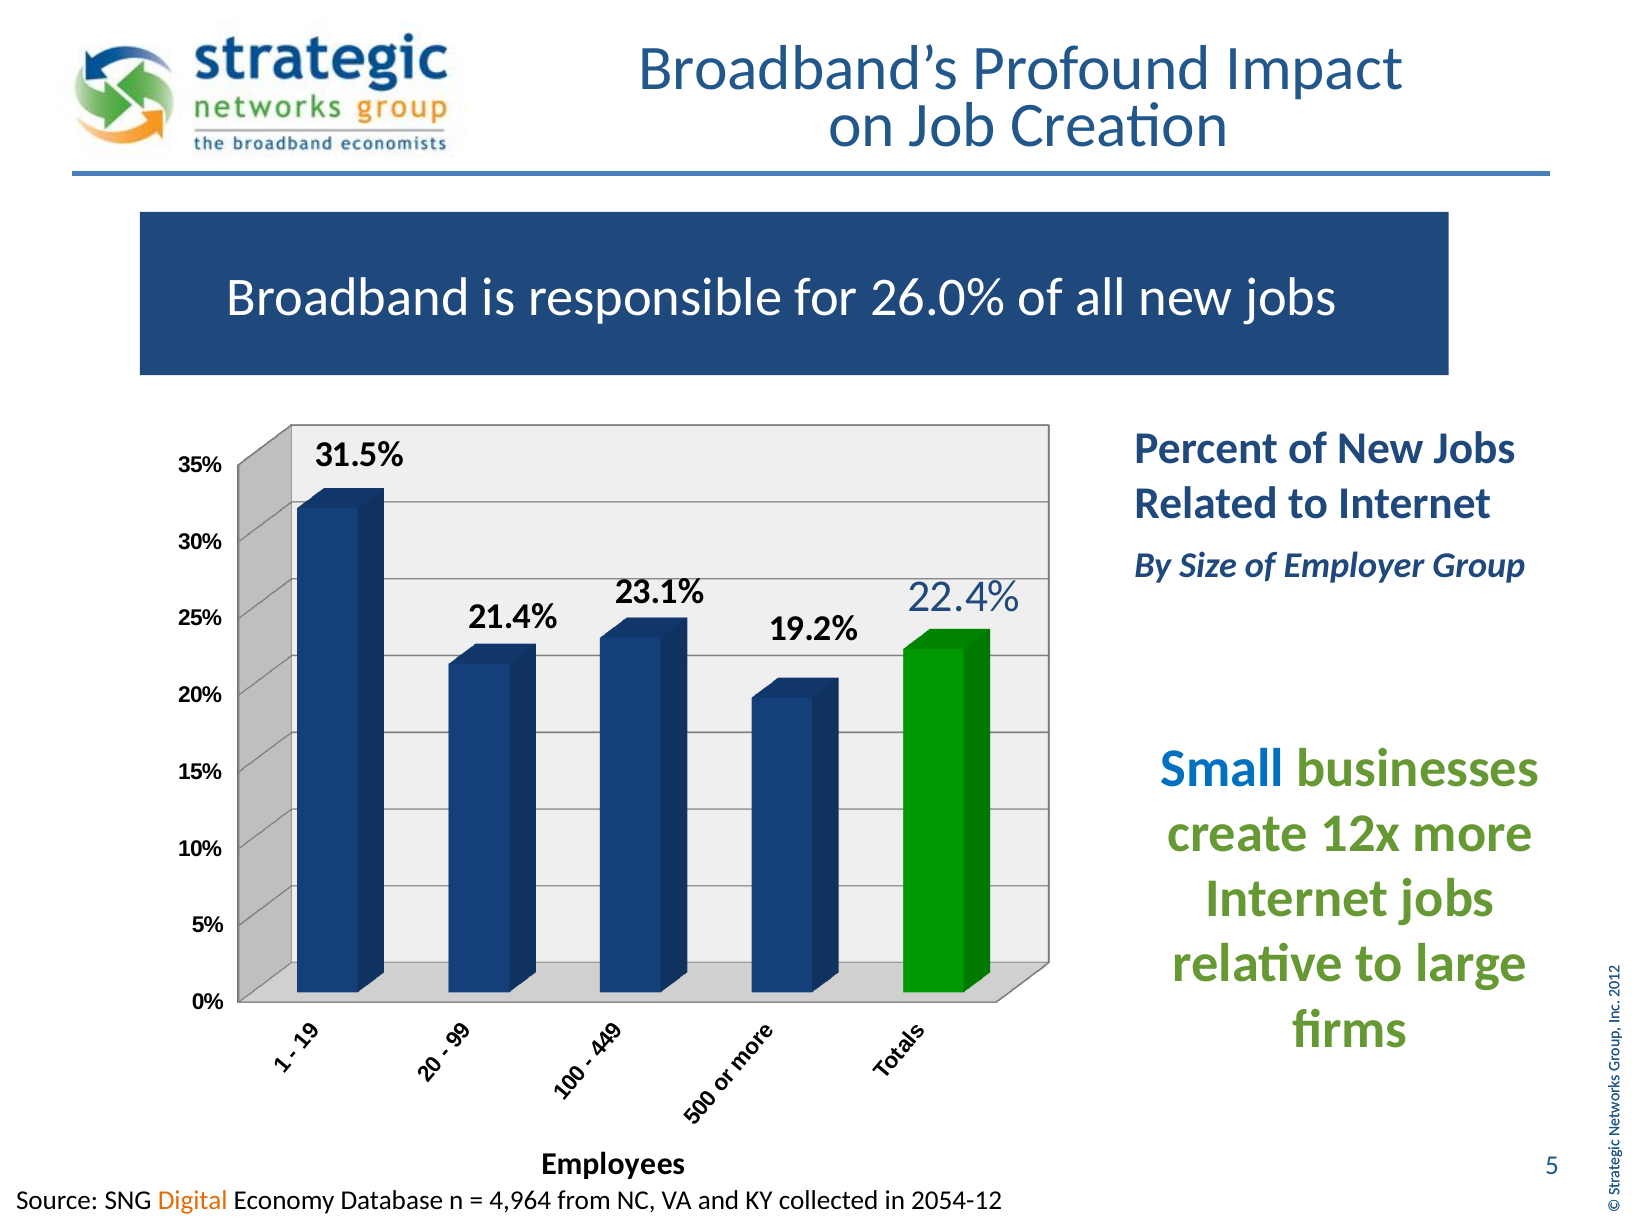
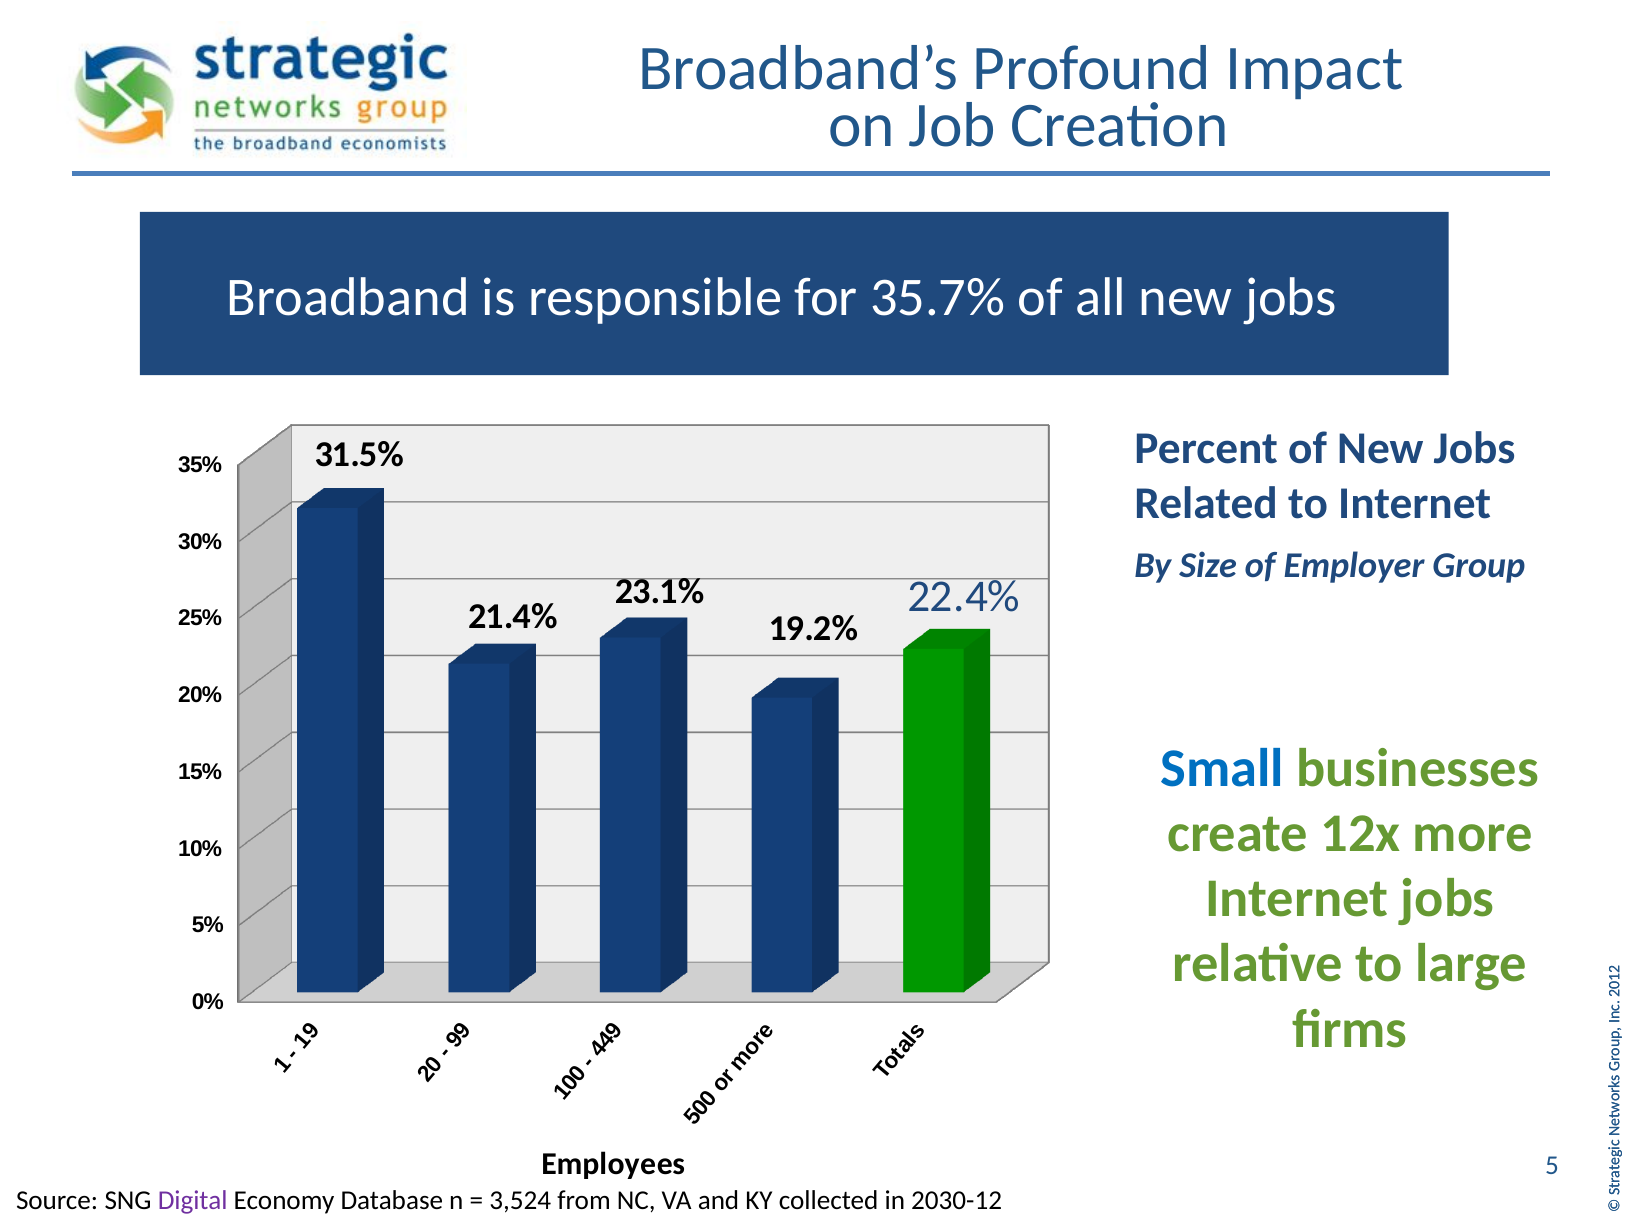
26.0%: 26.0% -> 35.7% (938, 298)
Digital colour: orange -> purple (193, 1201)
4,964: 4,964 -> 3,524 (520, 1201)
2054-12: 2054-12 -> 2030-12 (957, 1201)
